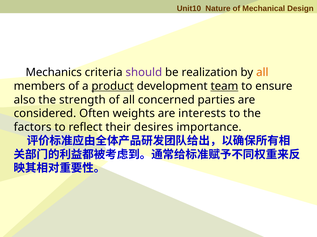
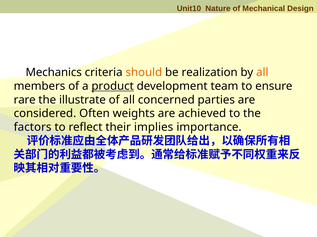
should colour: purple -> orange (144, 73)
team underline: present -> none (224, 86)
also: also -> rare (25, 100)
strength: strength -> illustrate (82, 100)
interests: interests -> achieved (202, 114)
desires: desires -> implies (154, 128)
